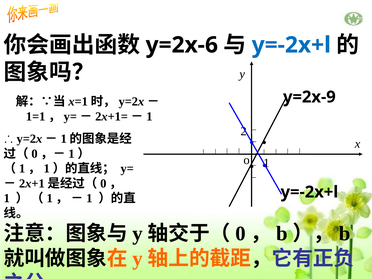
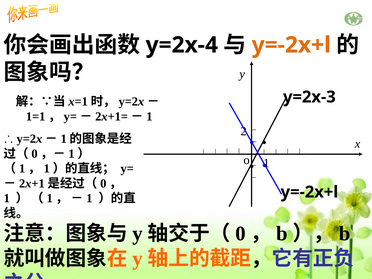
y=2x-6: y=2x-6 -> y=2x-4 (182, 45)
y=-2x+l colour: blue -> orange (291, 45)
y=2x-9: y=2x-9 -> y=2x-3 (309, 97)
